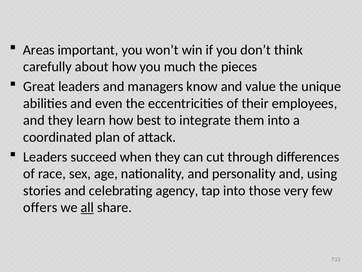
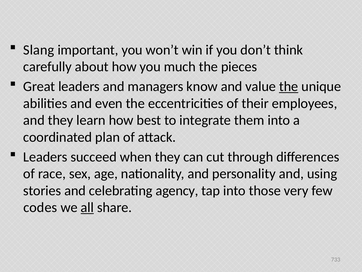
Areas: Areas -> Slang (39, 50)
the underline: none -> present (289, 86)
offers: offers -> codes (40, 207)
